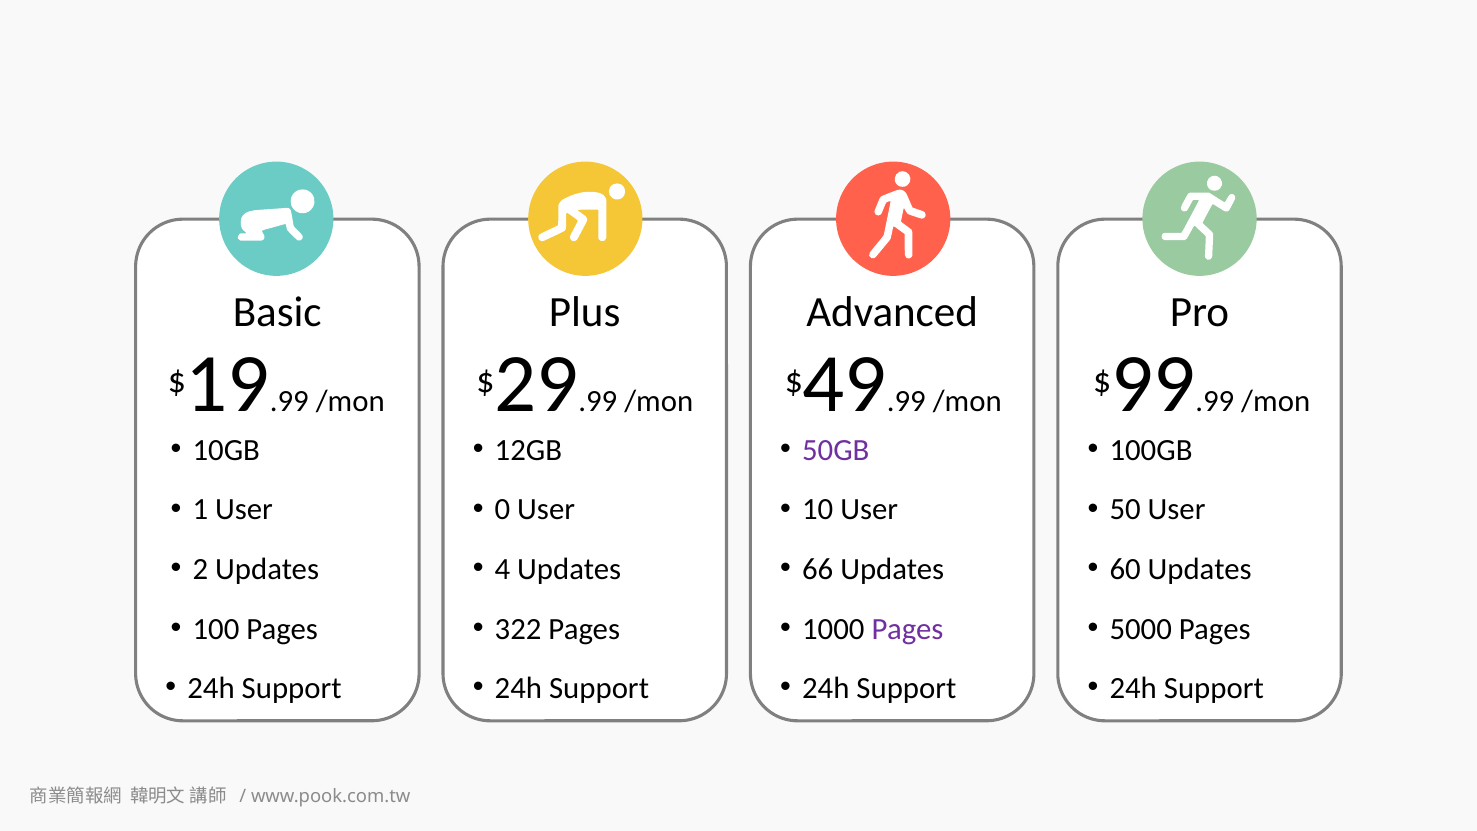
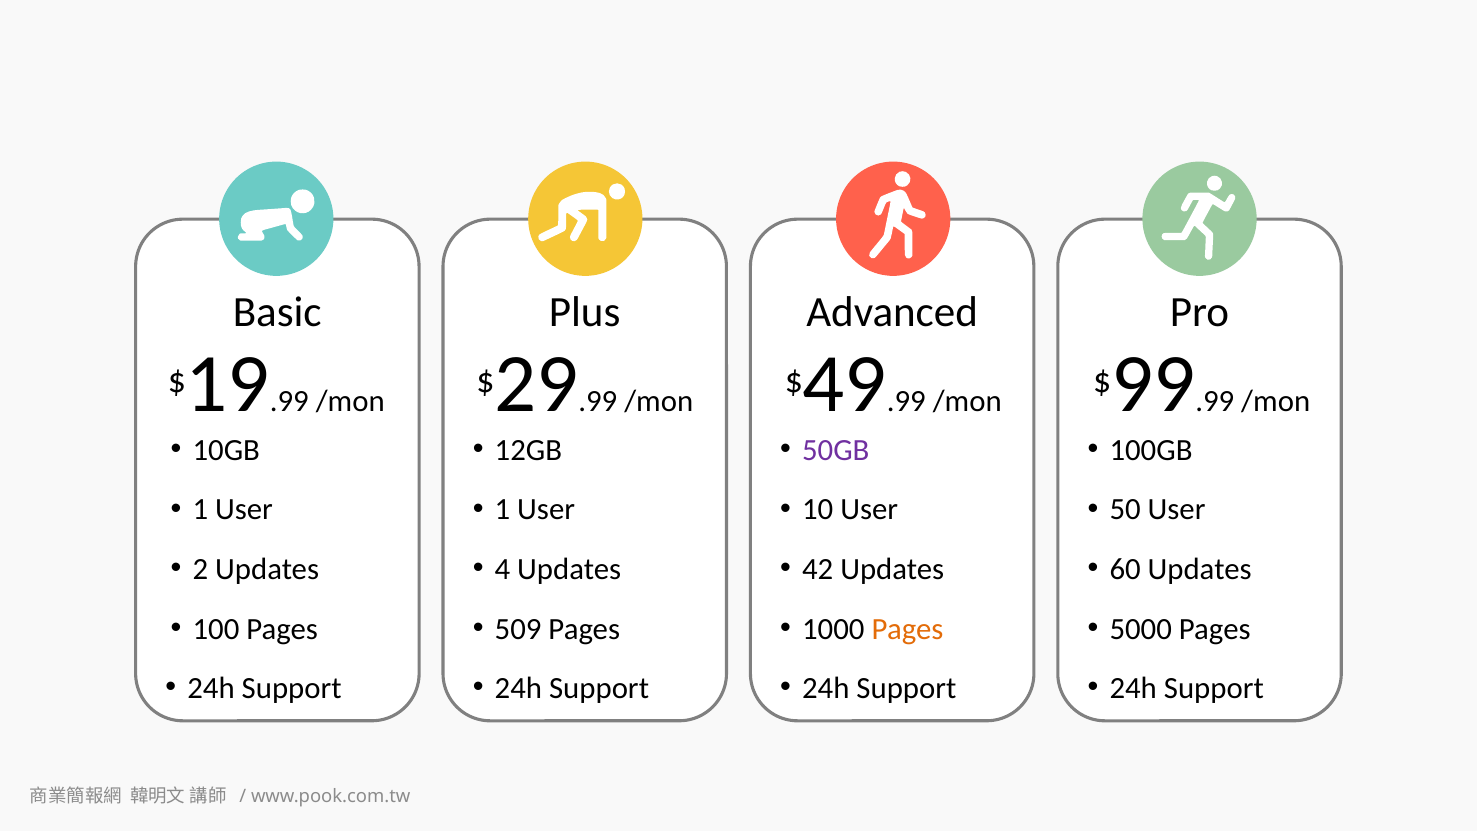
0: 0 -> 1 (503, 510)
66: 66 -> 42 (818, 569)
322: 322 -> 509 (518, 629)
Pages colour: purple -> orange (907, 629)
